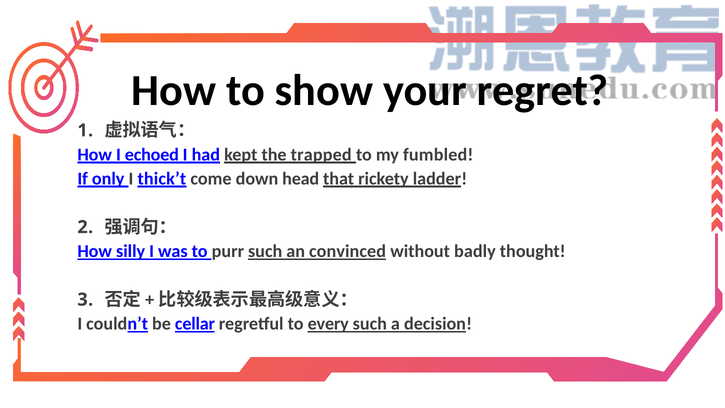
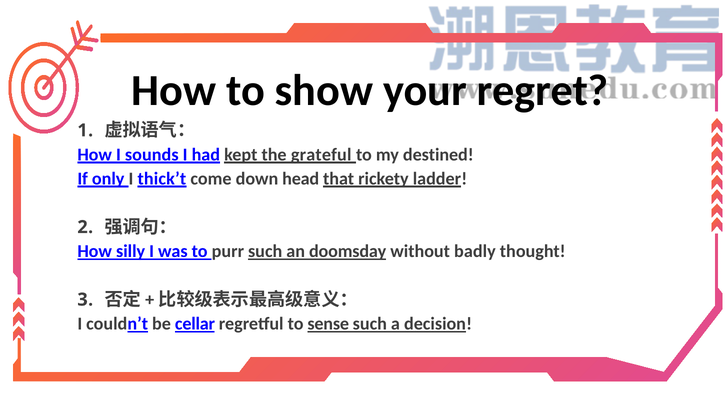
echoed: echoed -> sounds (152, 154)
trapped: trapped -> grateful (321, 154)
fumbled: fumbled -> destined (438, 154)
convinced: convinced -> doomsday (348, 251)
every: every -> sense (328, 324)
